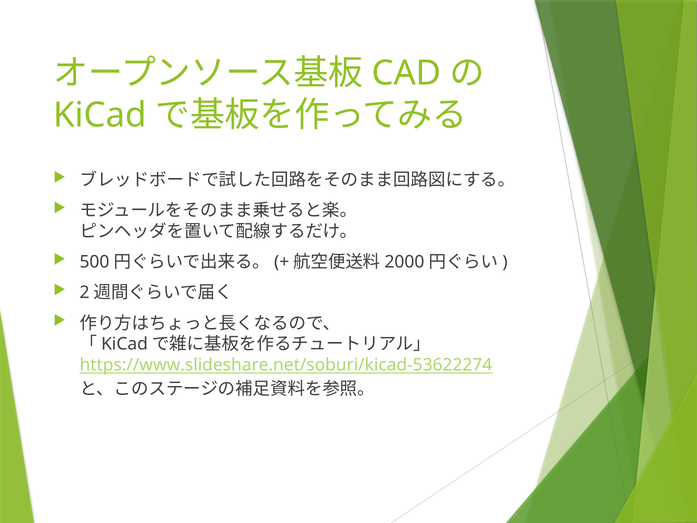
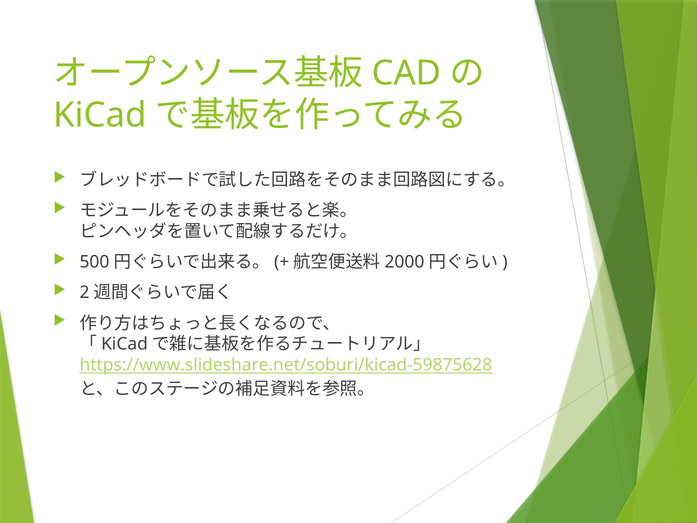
https://www.slideshare.net/soburi/kicad-53622274: https://www.slideshare.net/soburi/kicad-53622274 -> https://www.slideshare.net/soburi/kicad-59875628 (286, 365)
